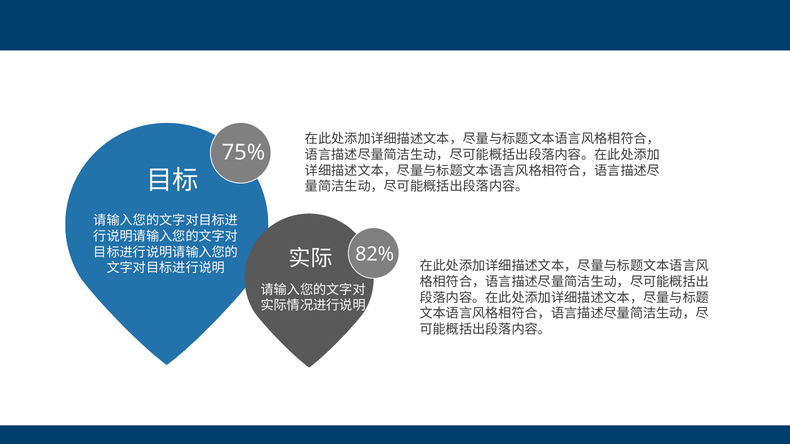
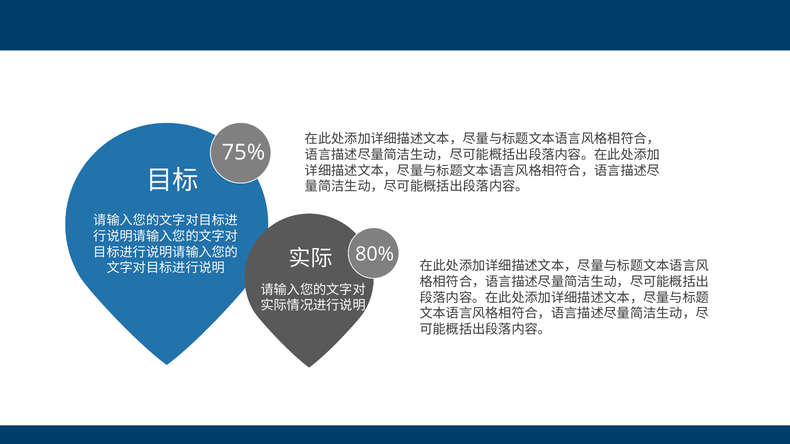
82%: 82% -> 80% (375, 254)
